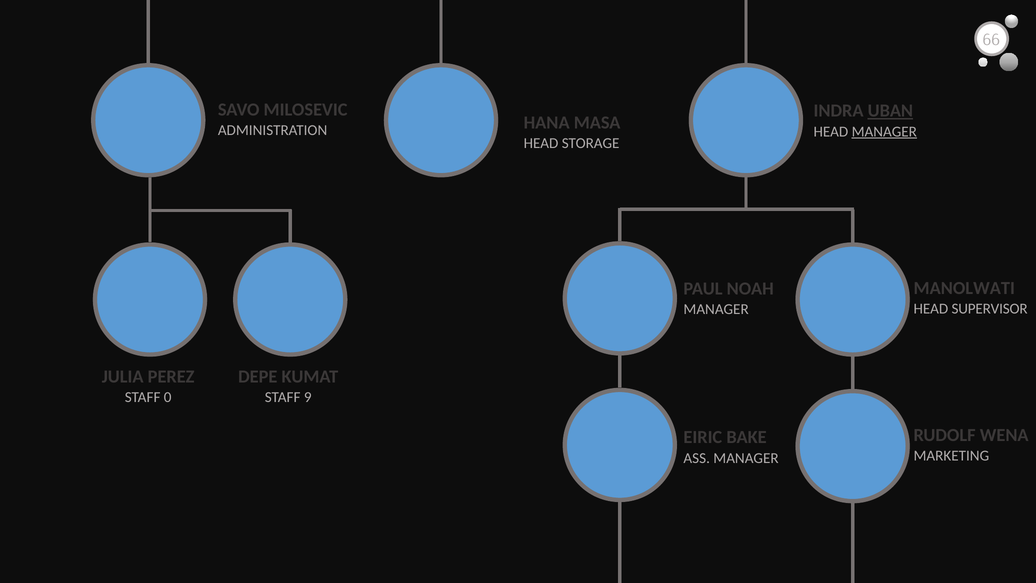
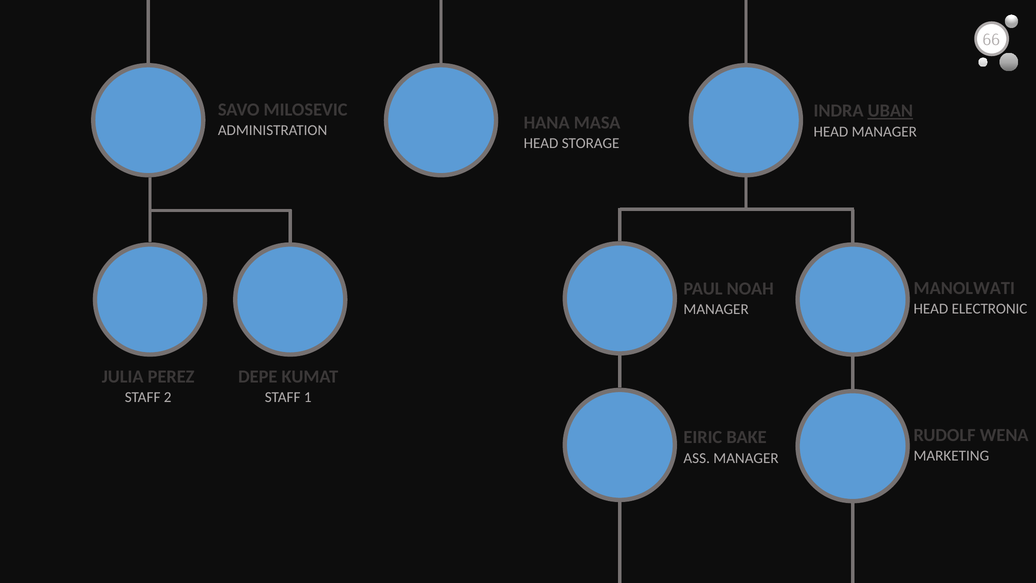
MANAGER underline: present -> none (884, 132)
SUPERVISOR: SUPERVISOR -> ELECTRONIC (990, 309)
0: 0 -> 2 (168, 397)
9: 9 -> 1 (308, 397)
